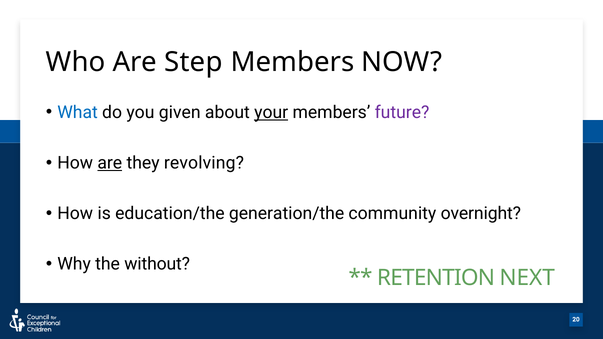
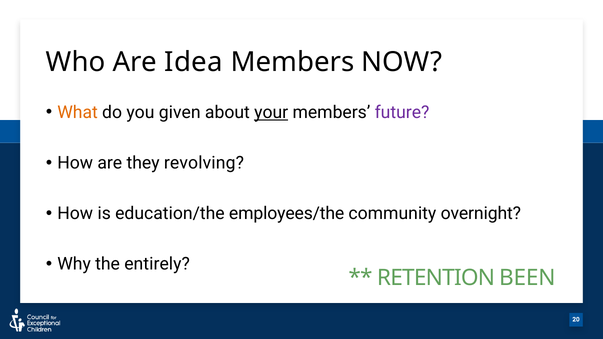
Step: Step -> Idea (194, 62)
What colour: blue -> orange (78, 112)
are underline: present -> none (110, 163)
generation/the: generation/the -> employees/the (287, 214)
without: without -> entirely (157, 264)
NEXT: NEXT -> BEEN (527, 278)
